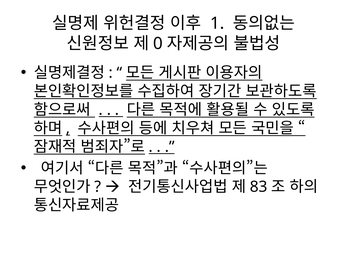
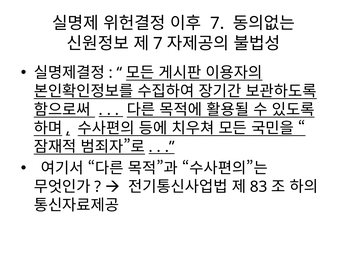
1: 1 -> 7 (217, 23)
0: 0 -> 7 (158, 44)
